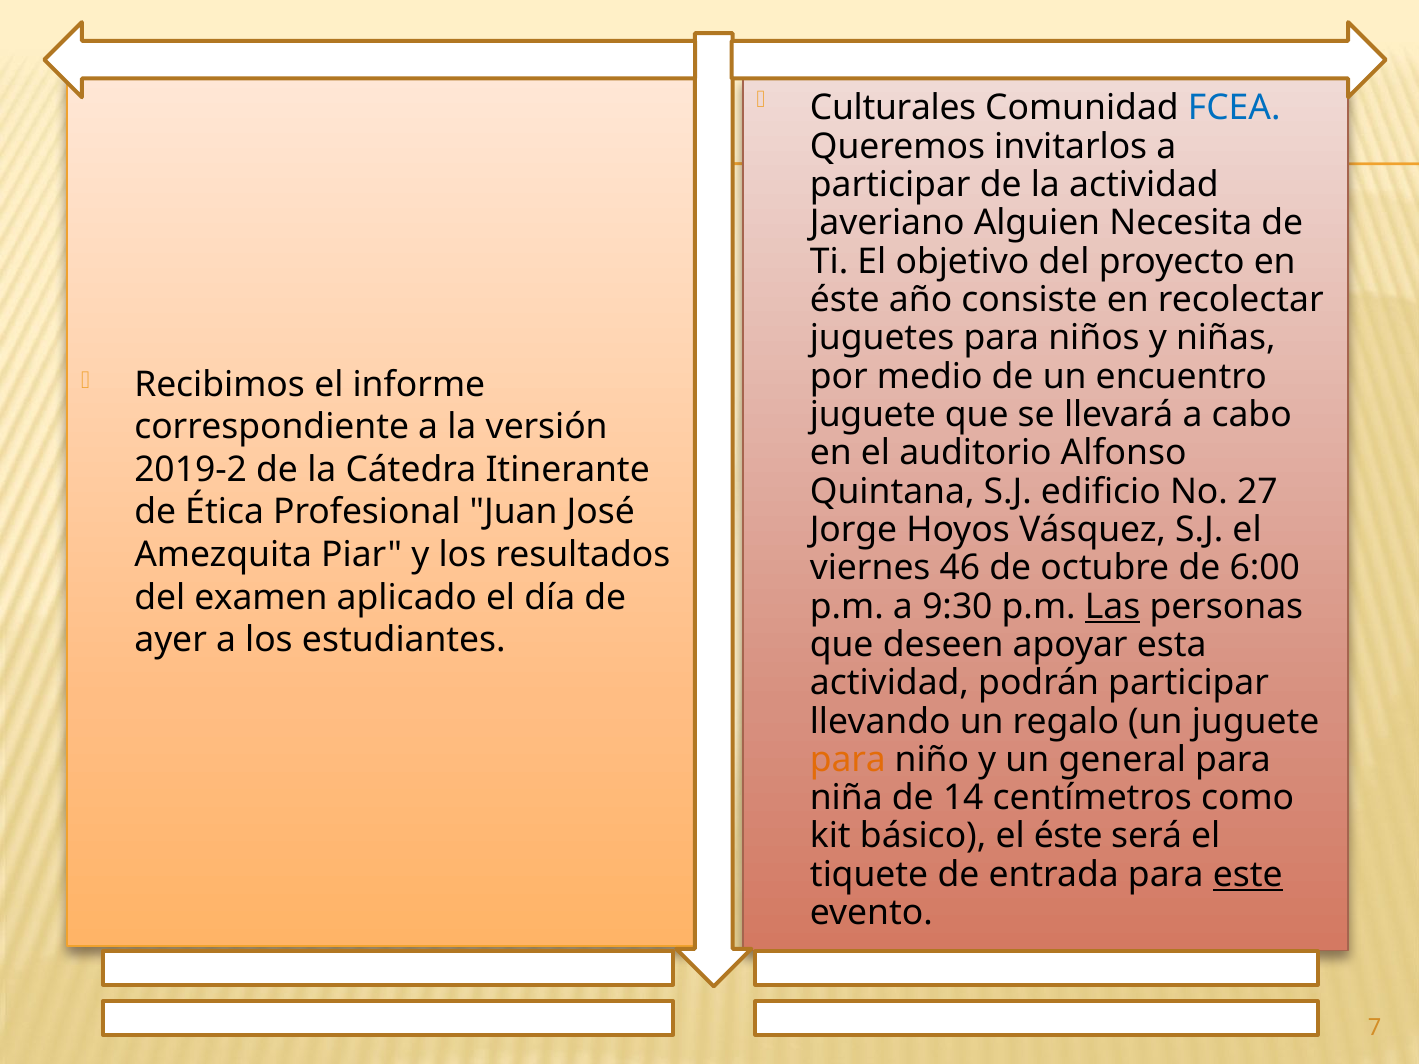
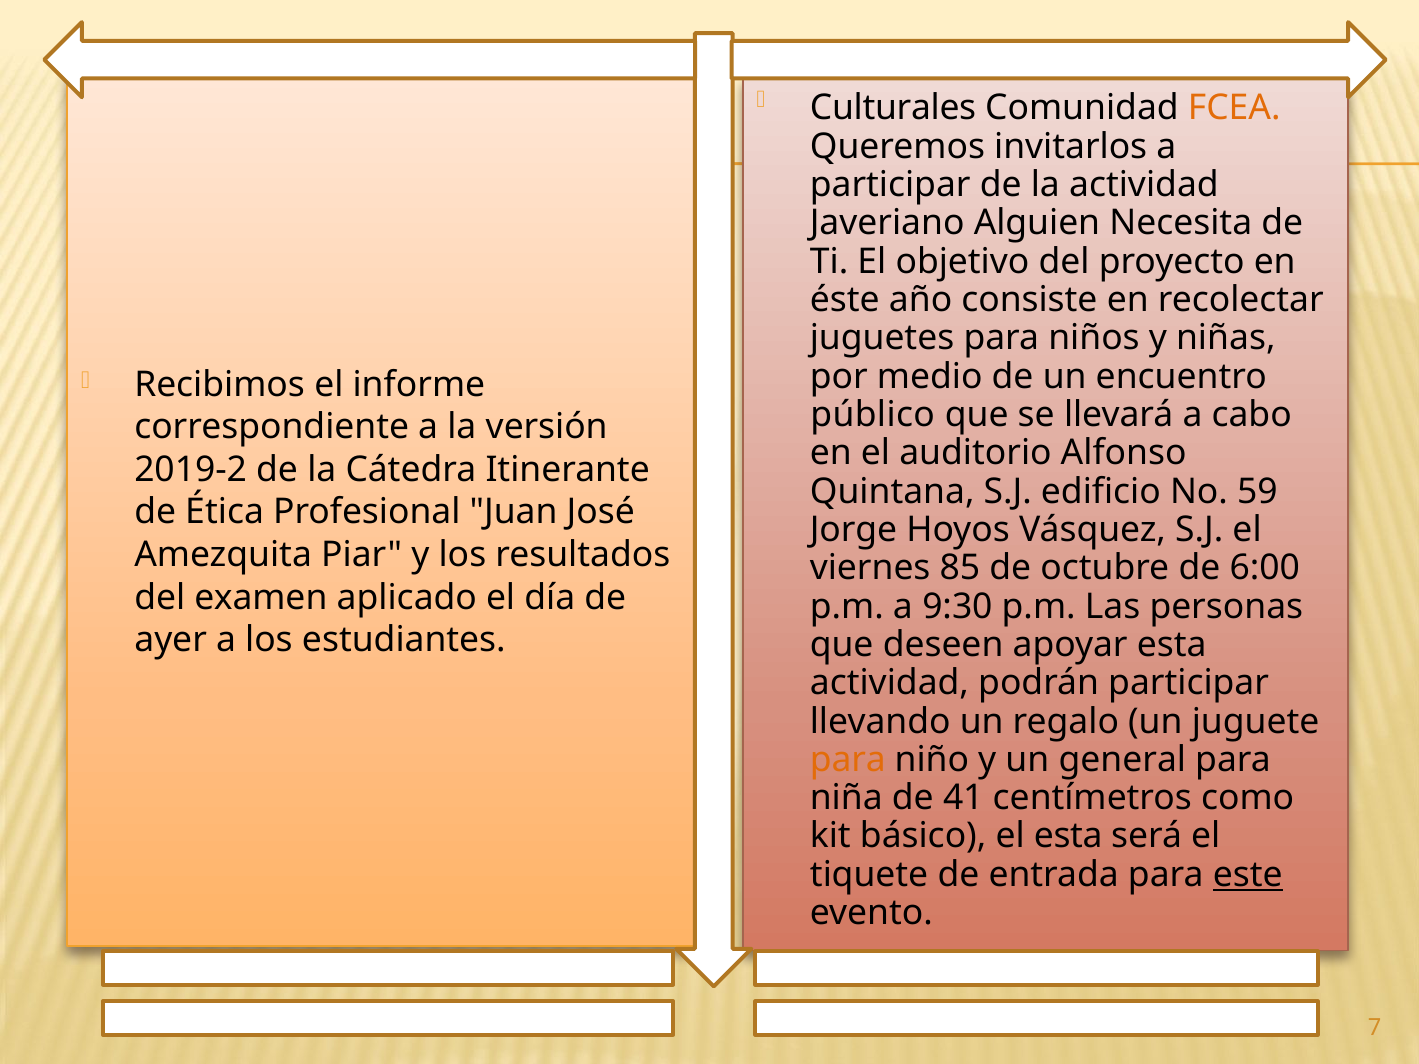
FCEA colour: blue -> orange (1234, 108)
juguete: juguete -> público (873, 415)
27: 27 -> 59 (1257, 492)
46: 46 -> 85 (960, 568)
Las underline: present -> none (1113, 607)
14: 14 -> 41 (963, 798)
el éste: éste -> esta (1068, 836)
